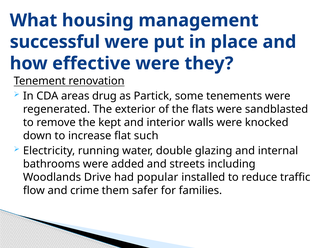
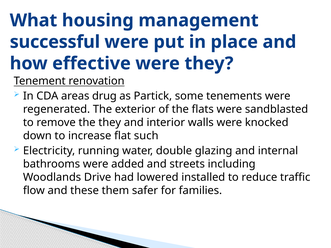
the kept: kept -> they (110, 123)
popular: popular -> lowered (158, 177)
crime: crime -> these (85, 191)
